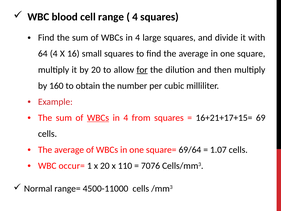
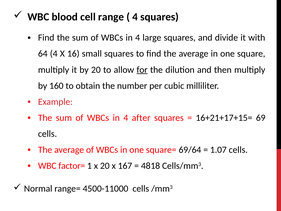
WBCs underline: present -> none (98, 118)
from: from -> after (141, 118)
occur=: occur= -> factor= (72, 166)
110: 110 -> 167 (125, 166)
7076: 7076 -> 4818 (151, 166)
